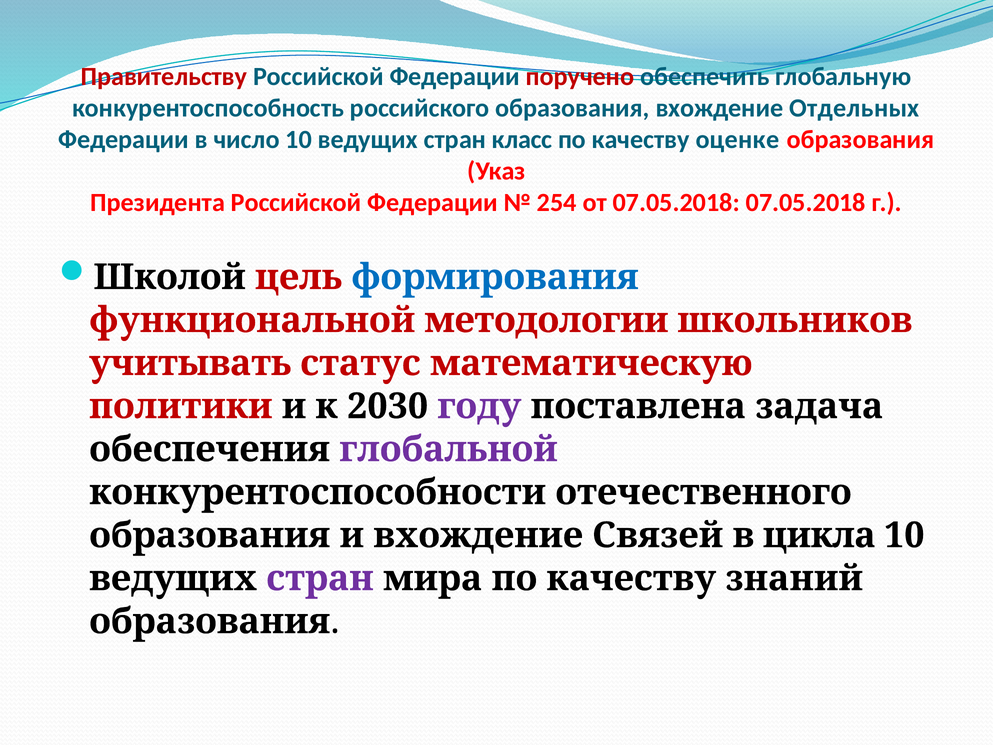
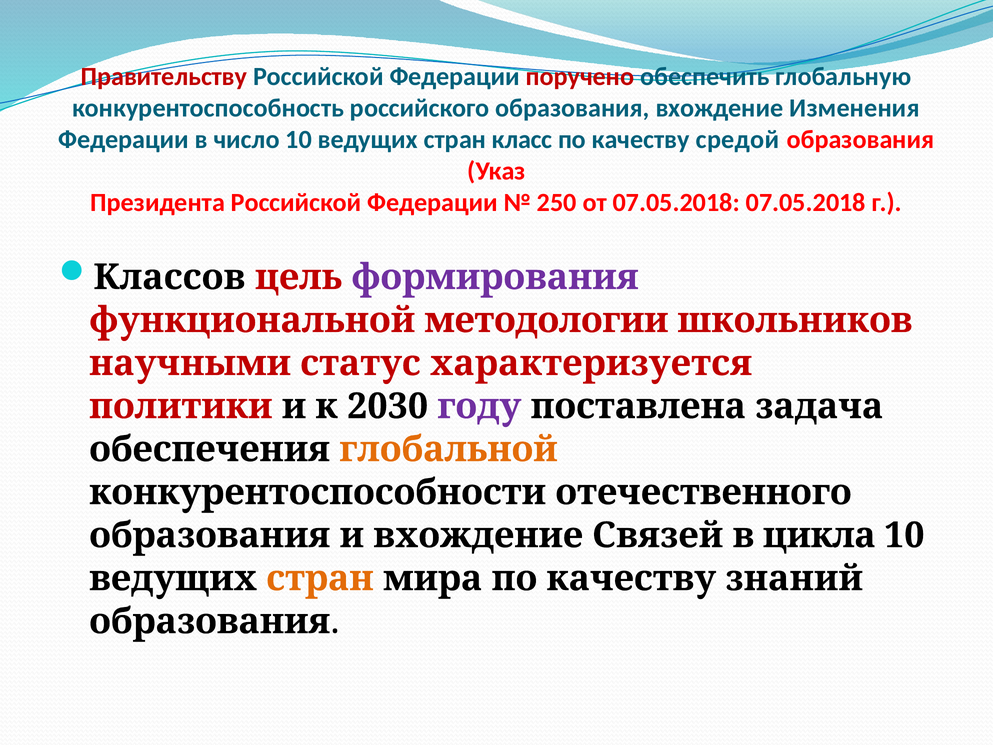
Отдельных: Отдельных -> Изменения (855, 108)
оценке: оценке -> средой (737, 140)
254: 254 -> 250 (557, 202)
Школой: Школой -> Классов (169, 277)
формирования colour: blue -> purple (495, 277)
учитывать: учитывать -> научными (190, 363)
математическую: математическую -> характеризуется (591, 363)
глобальной colour: purple -> orange (449, 449)
стран colour: purple -> orange (320, 578)
